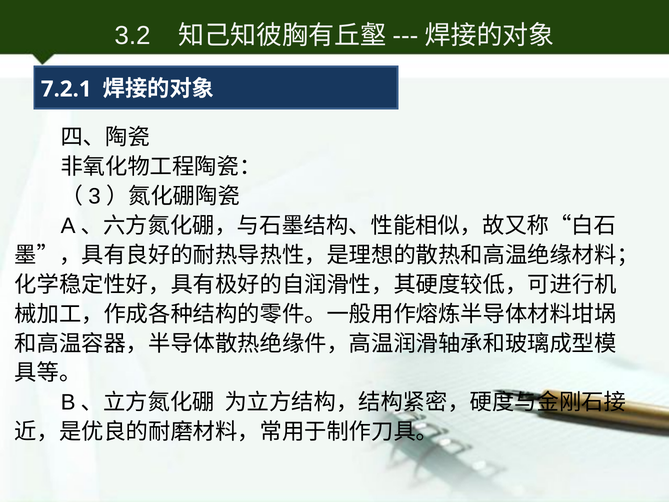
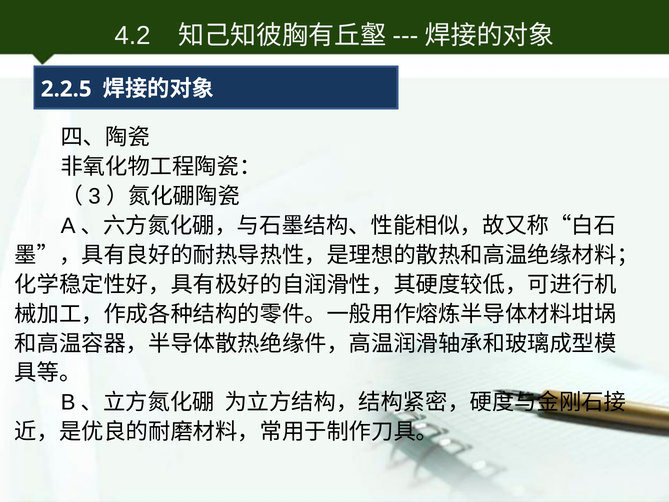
3.2: 3.2 -> 4.2 (133, 36)
7.2.1: 7.2.1 -> 2.2.5 (66, 89)
